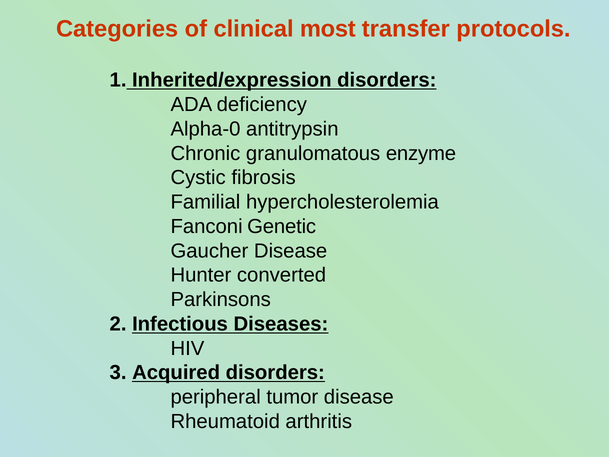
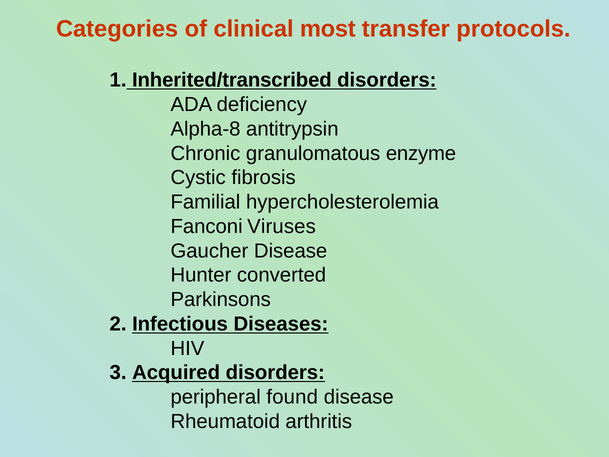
Inherited/expression: Inherited/expression -> Inherited/transcribed (232, 80)
Alpha-0: Alpha-0 -> Alpha-8 (205, 129)
Genetic: Genetic -> Viruses (282, 226)
tumor: tumor -> found (292, 397)
